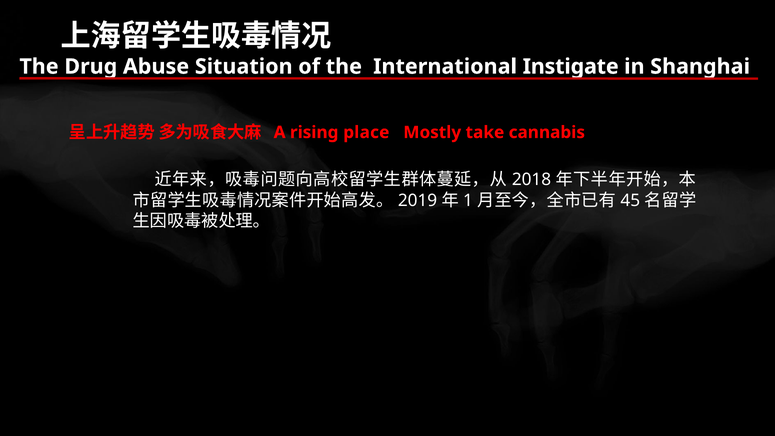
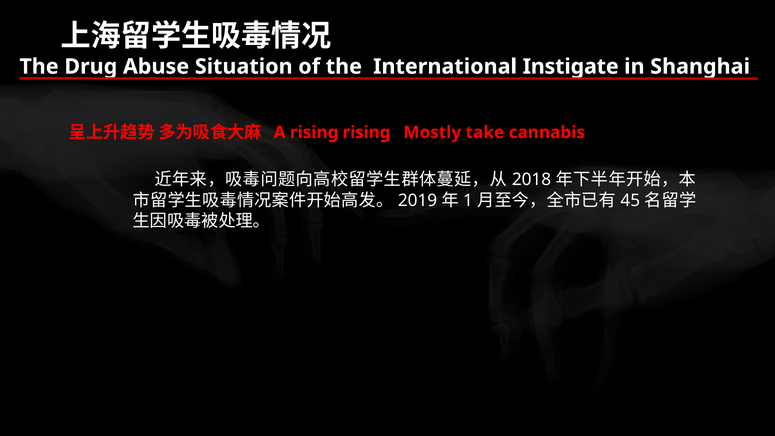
rising place: place -> rising (366, 132)
